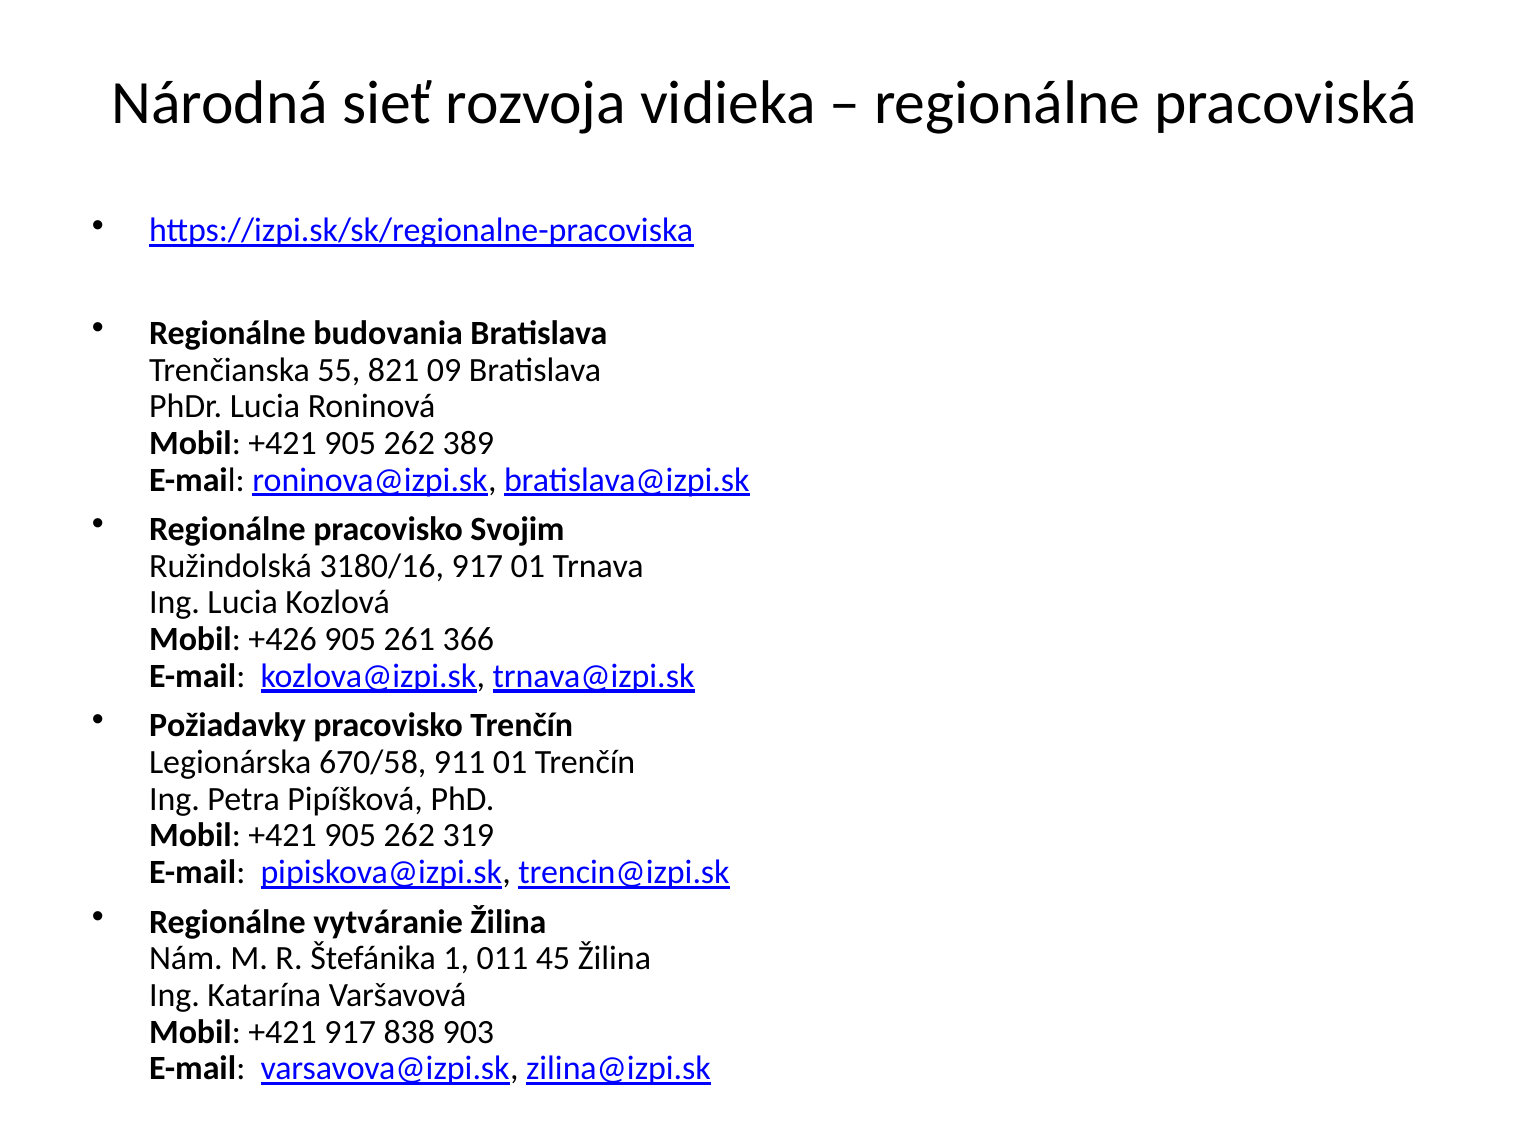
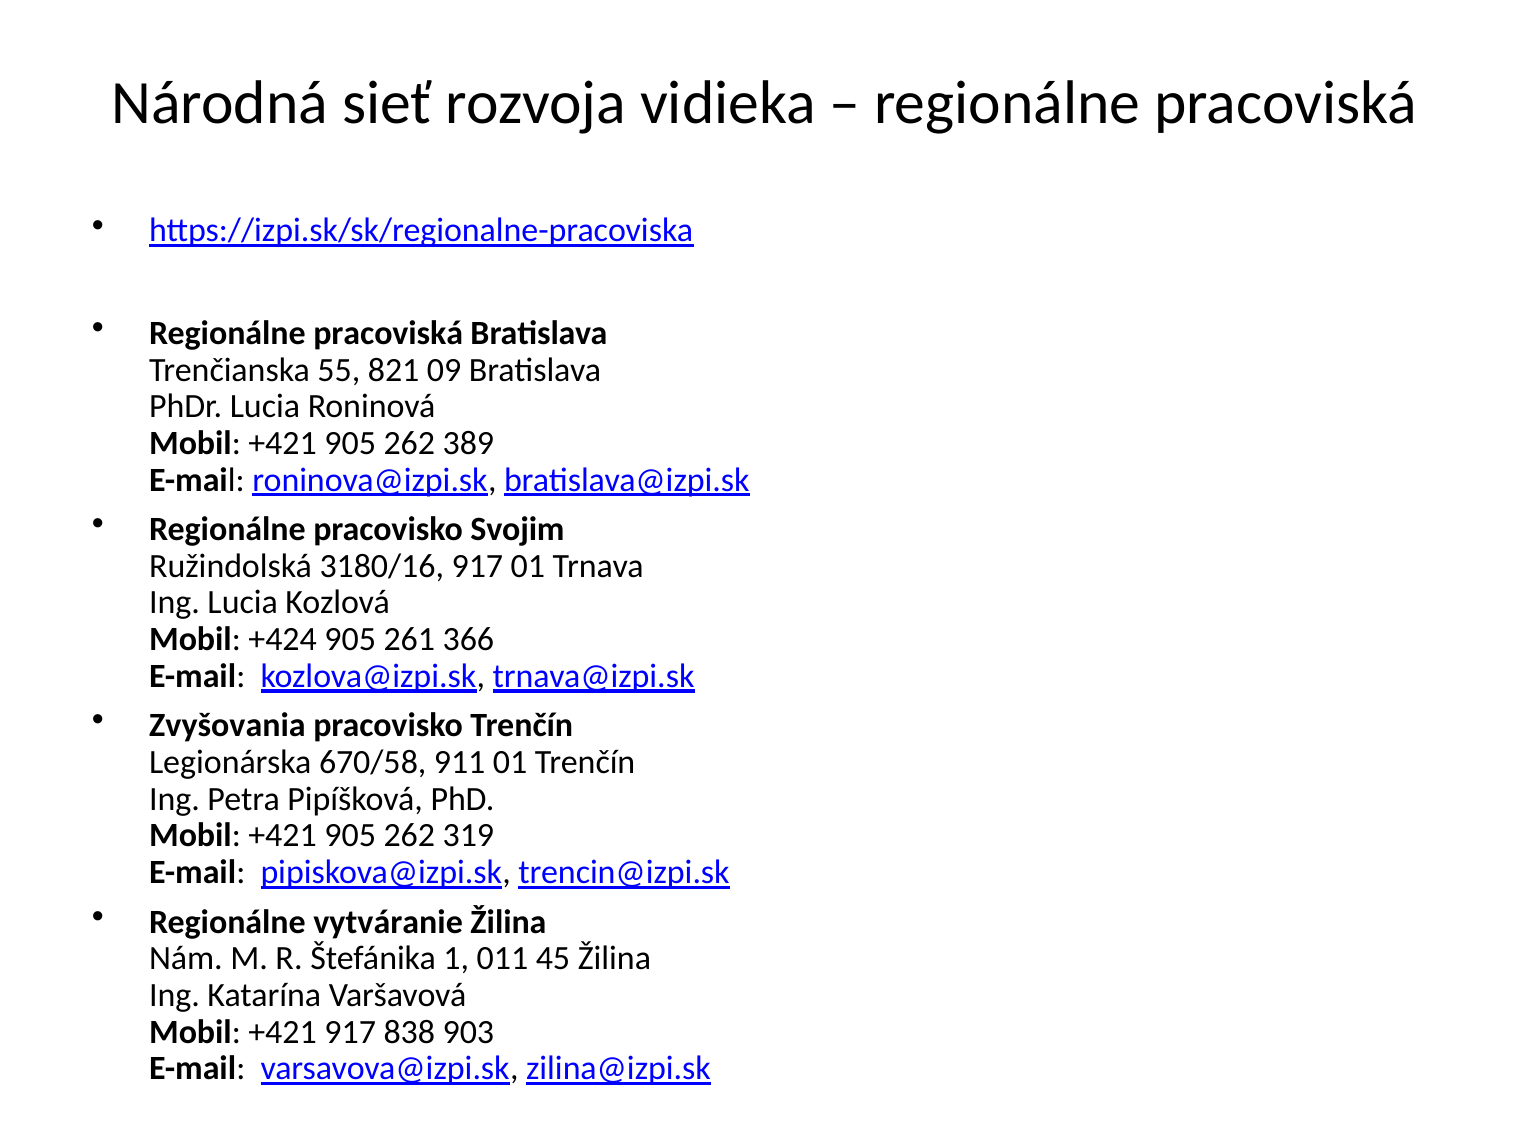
budovania: budovania -> pracoviská (388, 333)
+426: +426 -> +424 (283, 640)
Požiadavky: Požiadavky -> Zvyšovania (227, 726)
